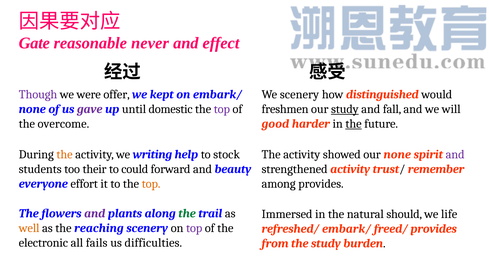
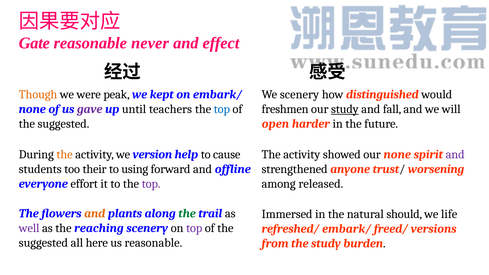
Though colour: purple -> orange (38, 95)
offer: offer -> peak (117, 95)
domestic: domestic -> teachers (170, 109)
top colour: purple -> blue (222, 109)
overcome: overcome -> suggested (63, 124)
good: good -> open (275, 124)
the underline: present -> none (354, 124)
writing: writing -> version (152, 154)
stock: stock -> cause (227, 154)
could: could -> using (135, 169)
beauty: beauty -> offline (233, 169)
strengthened activity: activity -> anyone (350, 169)
remember: remember -> worsening (436, 169)
top colour: orange -> purple (151, 184)
among provides: provides -> released (321, 184)
and colour: purple -> orange (95, 213)
well colour: orange -> purple (29, 228)
freed/ provides: provides -> versions (434, 229)
electronic: electronic -> suggested (43, 243)
fails: fails -> here (97, 243)
us difficulties: difficulties -> reasonable (153, 243)
